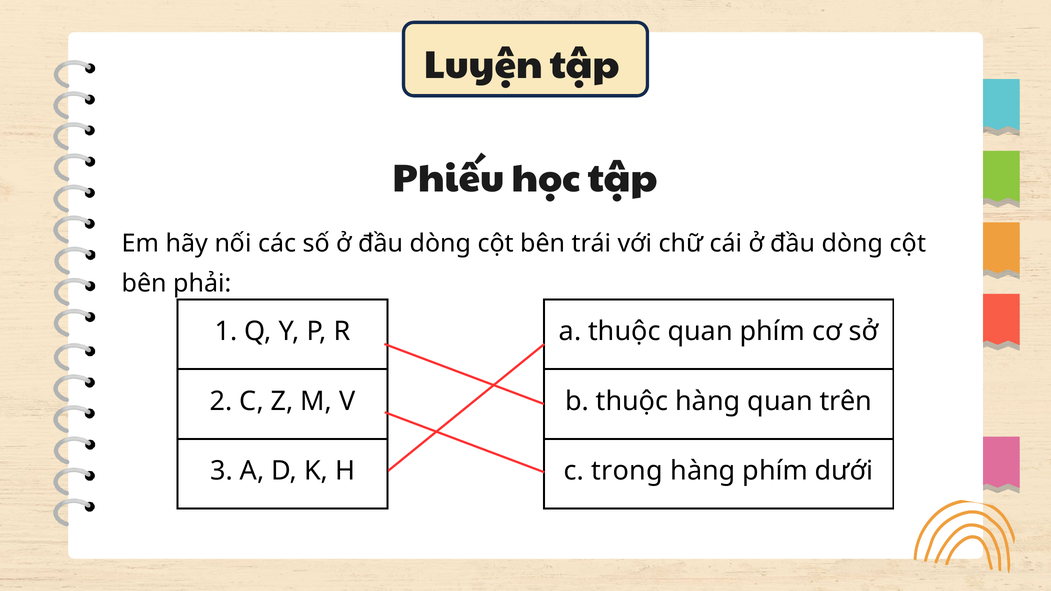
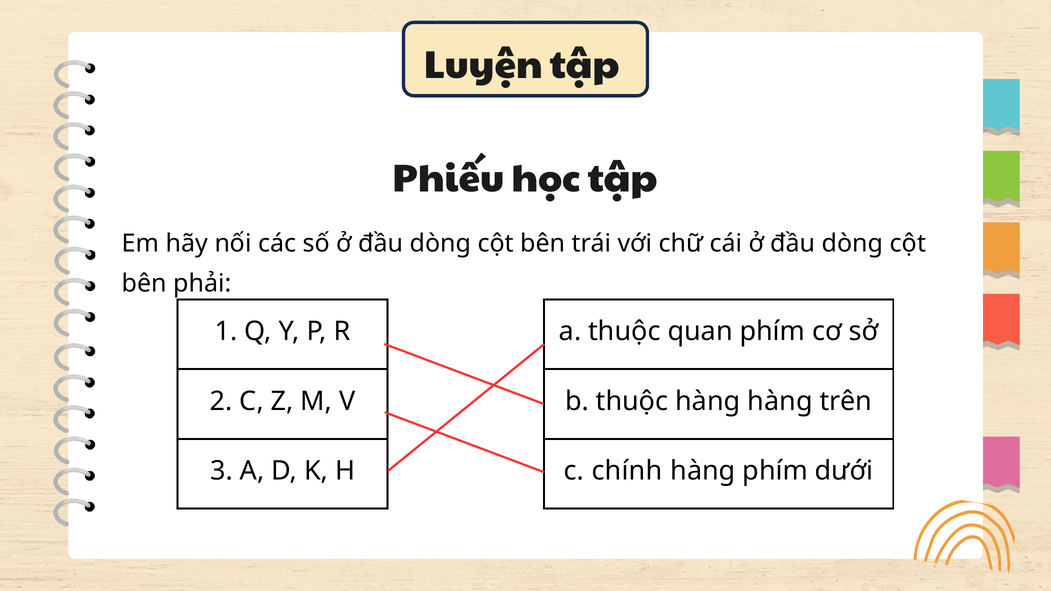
hàng quan: quan -> hàng (780, 401)
trong: trong -> chính (627, 471)
